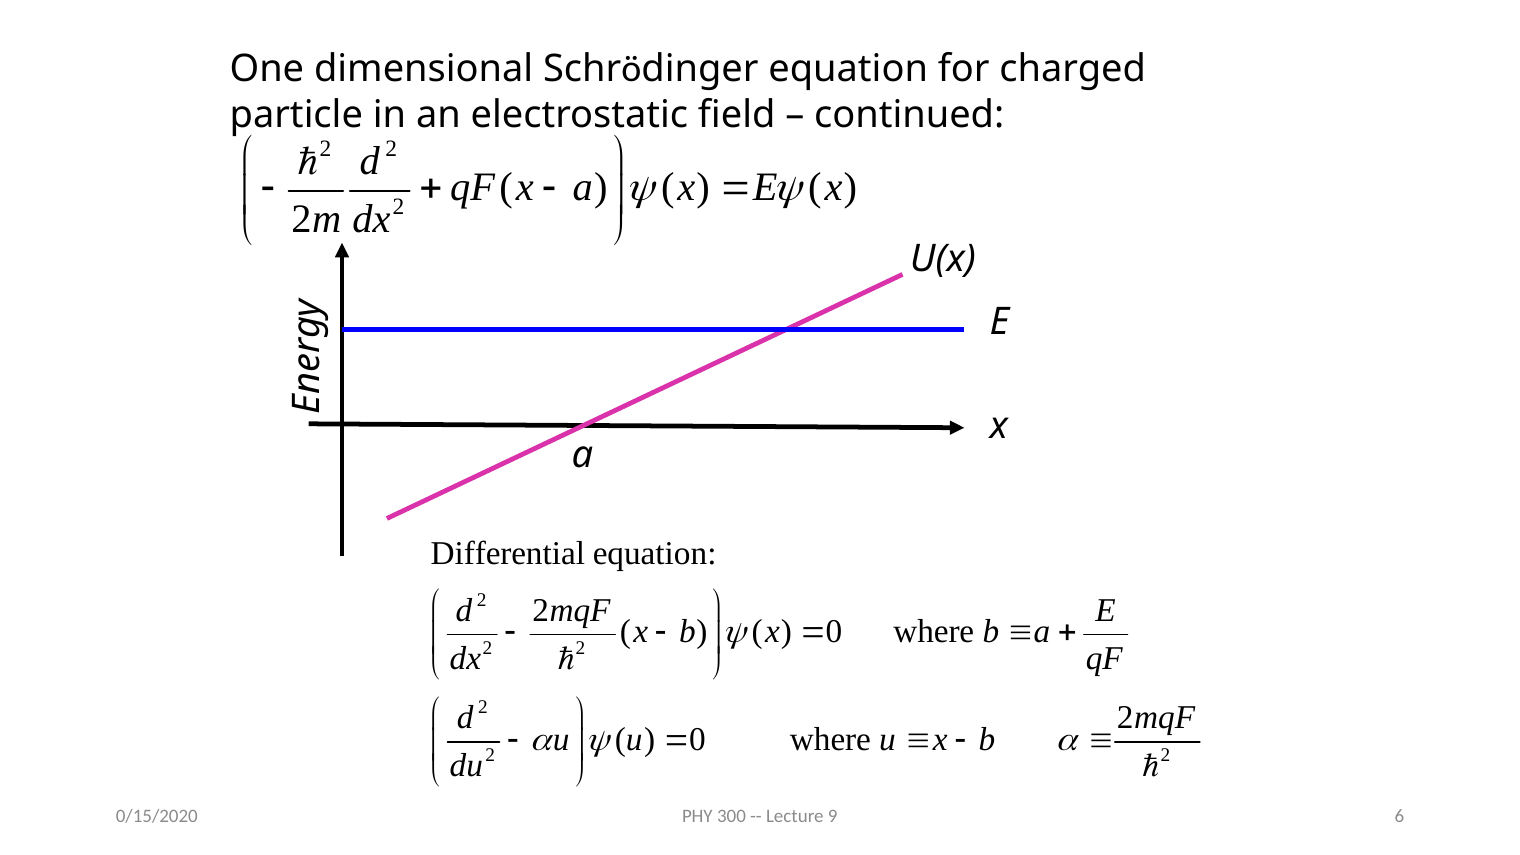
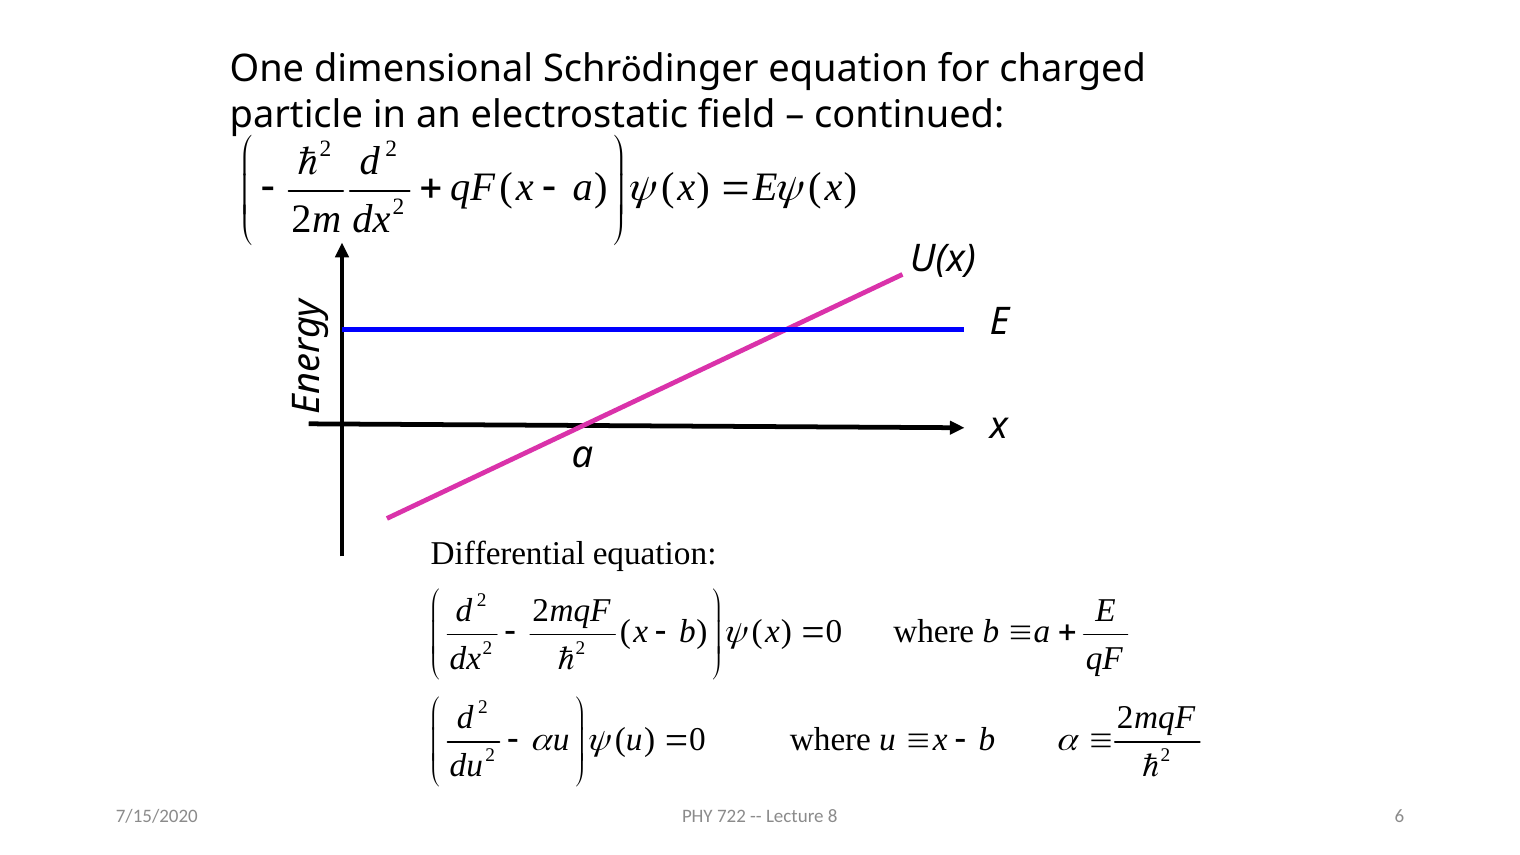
300: 300 -> 722 (732, 816)
9: 9 -> 8 (833, 816)
0/15/2020: 0/15/2020 -> 7/15/2020 (157, 817)
